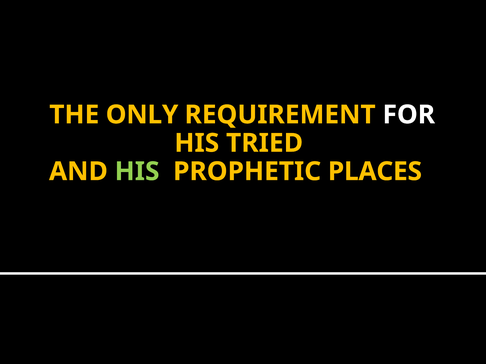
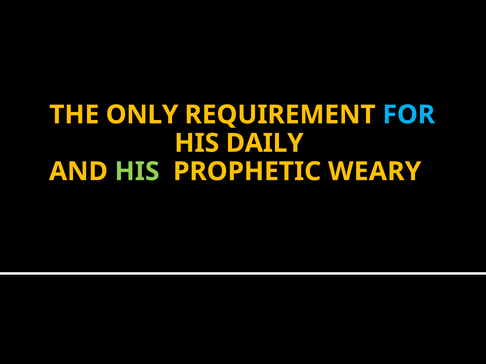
FOR colour: white -> light blue (409, 115)
TRIED: TRIED -> DAILY (265, 143)
PLACES: PLACES -> WEARY (375, 172)
